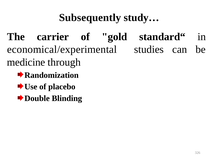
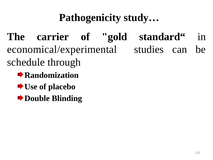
Subsequently: Subsequently -> Pathogenicity (90, 18)
medicine: medicine -> schedule (26, 62)
